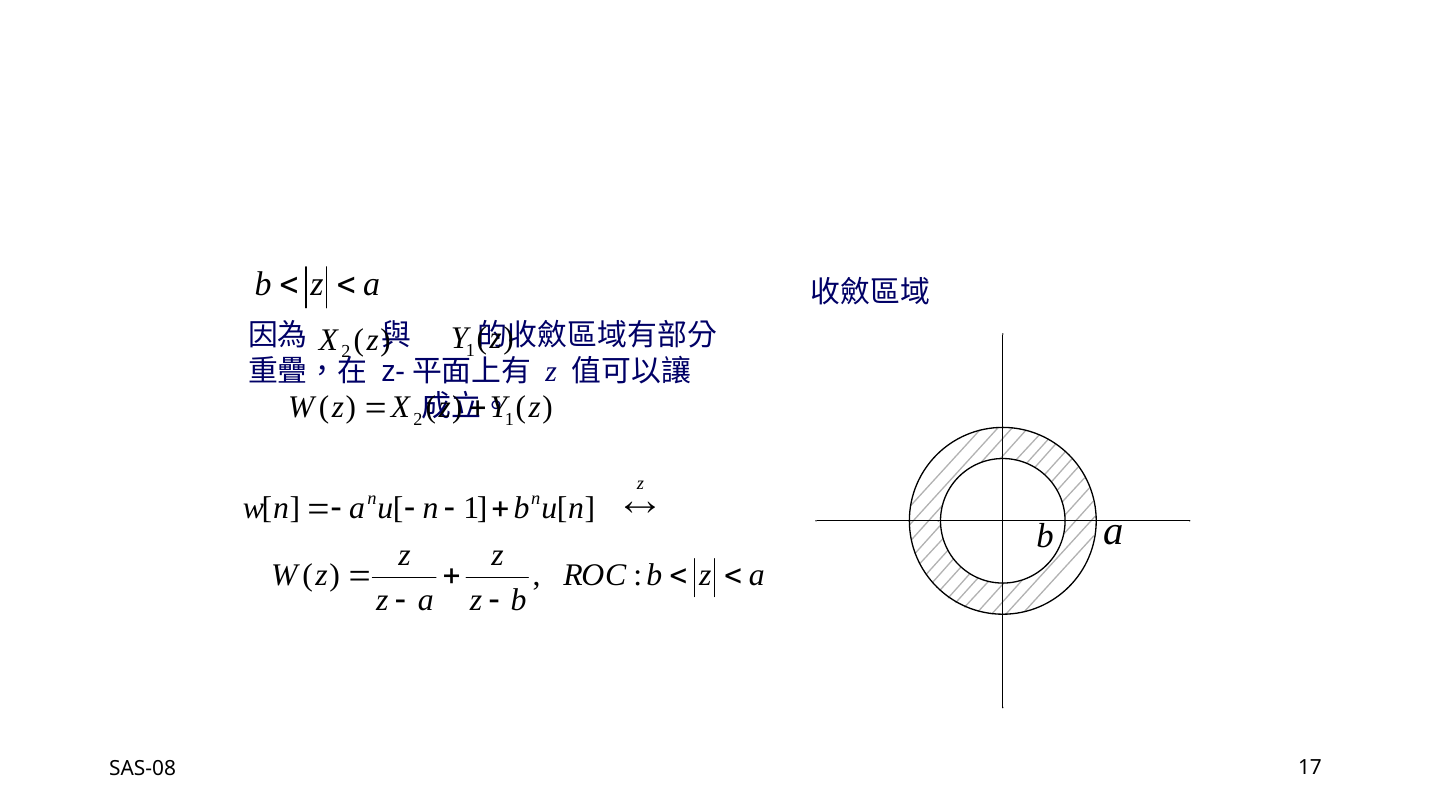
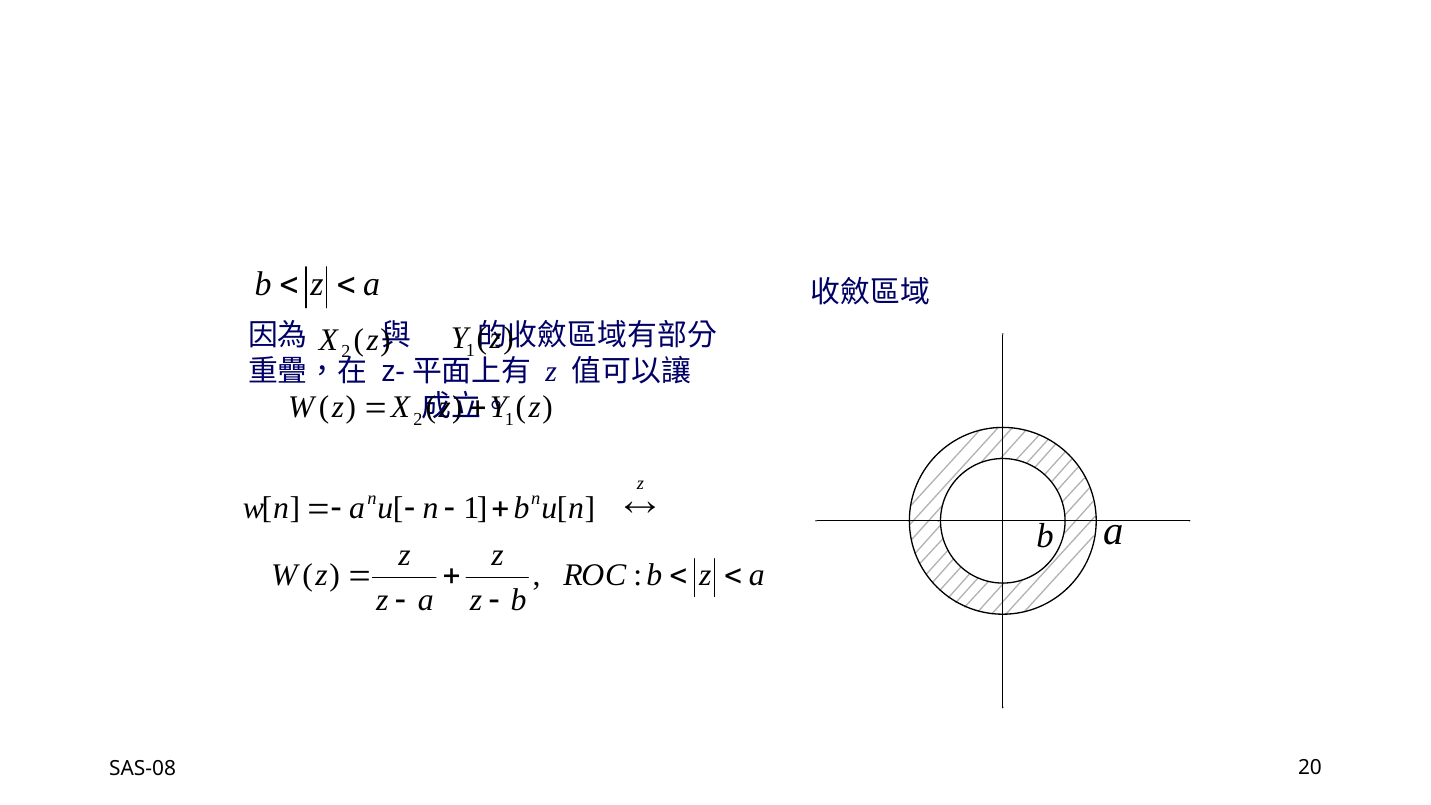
17: 17 -> 20 (1310, 767)
